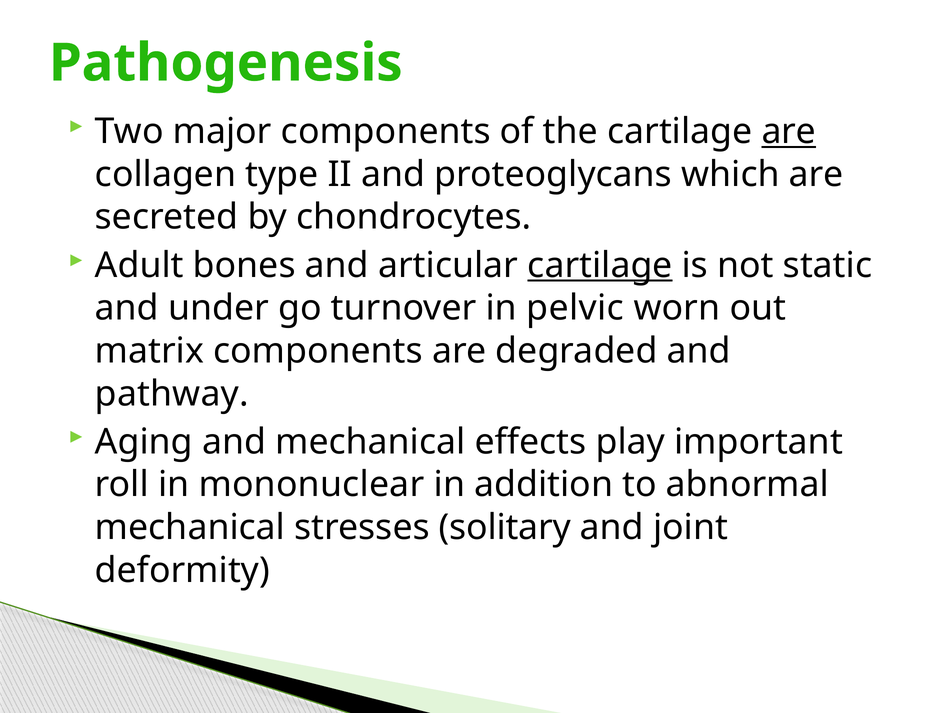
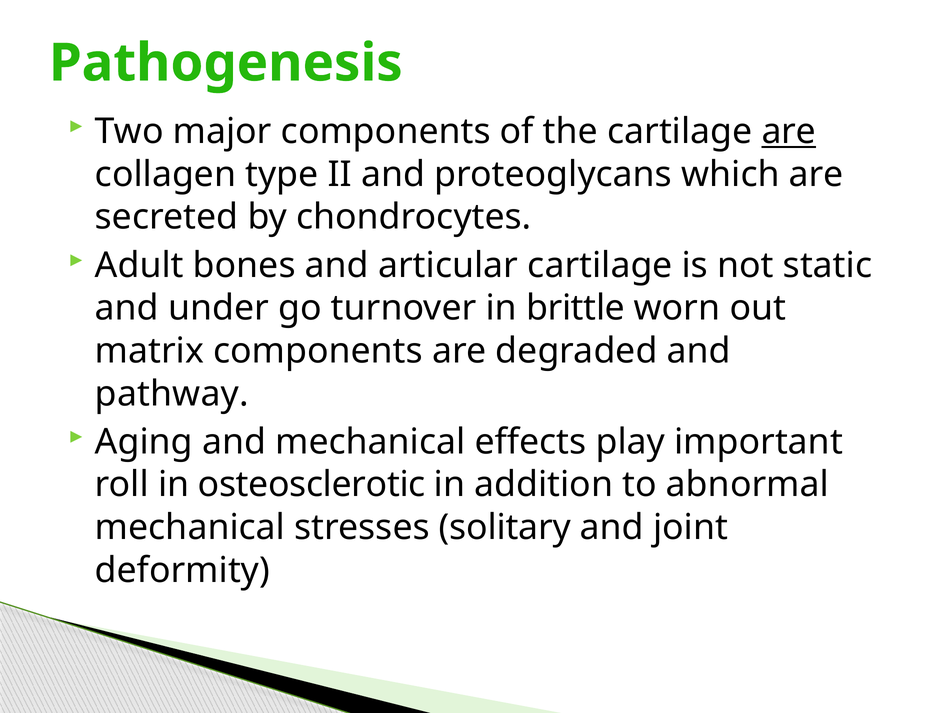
cartilage underline: present -> none (600, 265)
pelvic: pelvic -> brittle (576, 308)
mononuclear: mononuclear -> osteosclerotic (312, 485)
